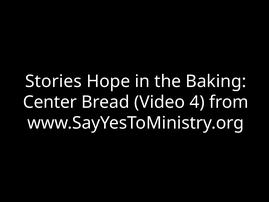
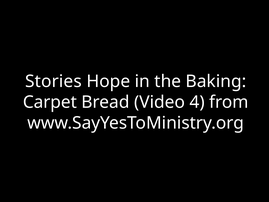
Center: Center -> Carpet (50, 102)
